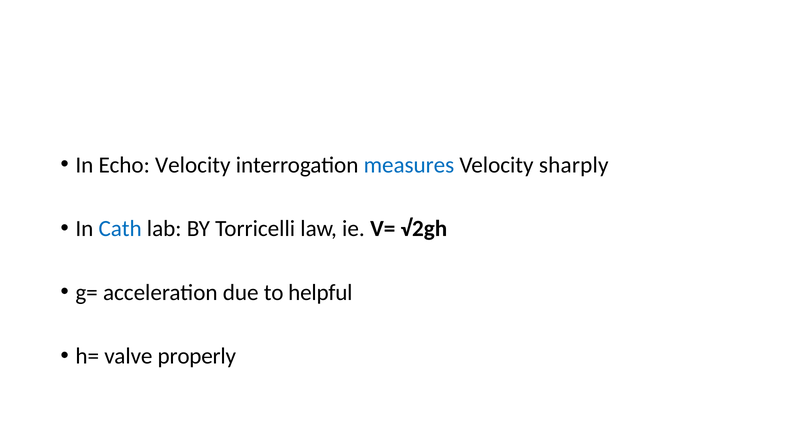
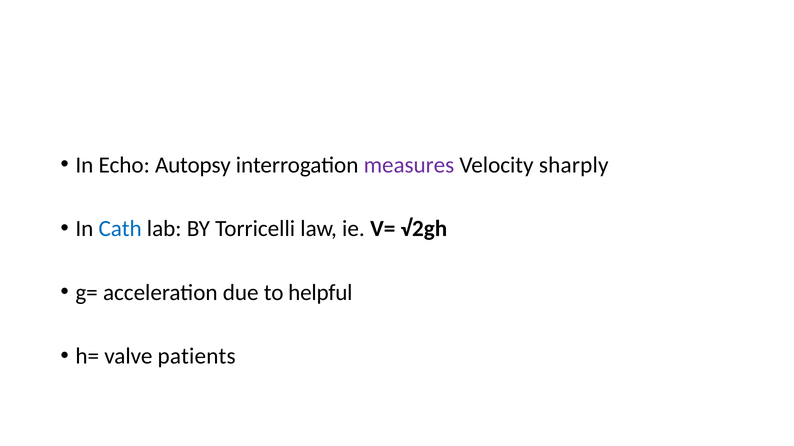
Echo Velocity: Velocity -> Autopsy (193, 165)
measures colour: blue -> purple (409, 165)
properly: properly -> patients (197, 357)
